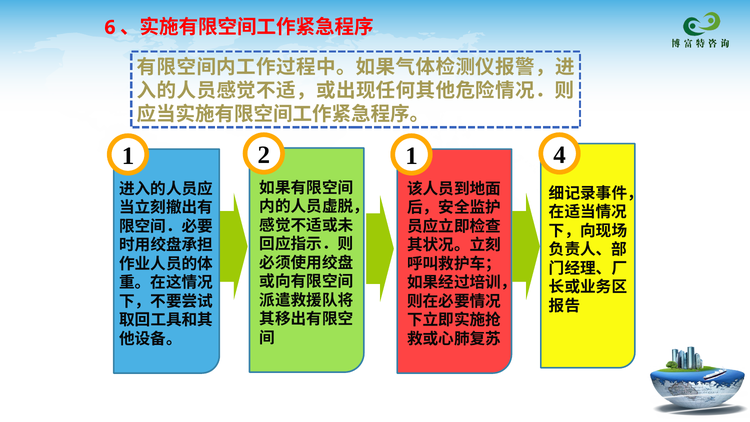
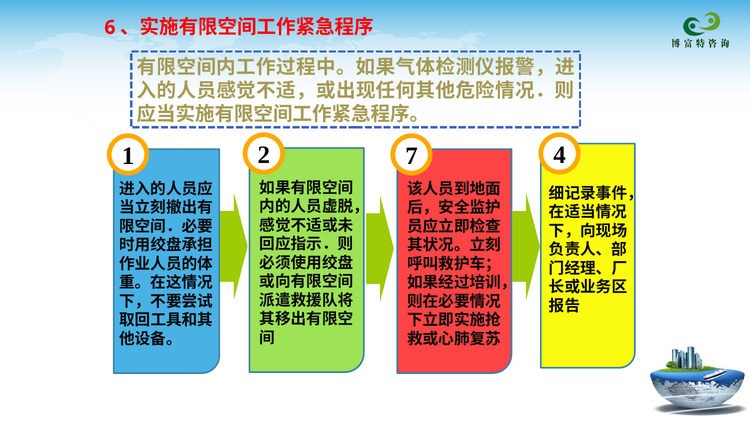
2 1: 1 -> 7 (412, 156)
